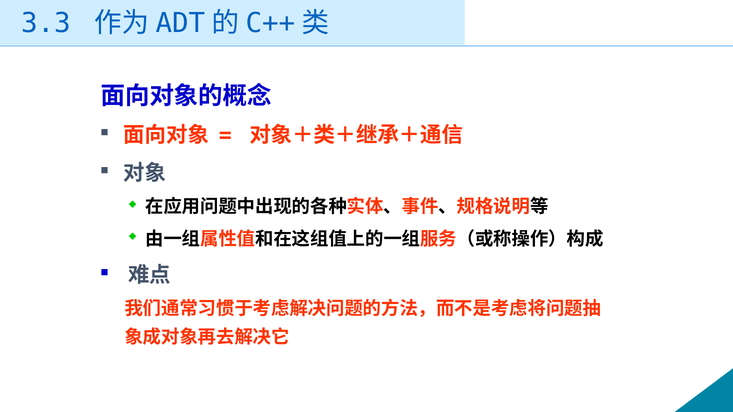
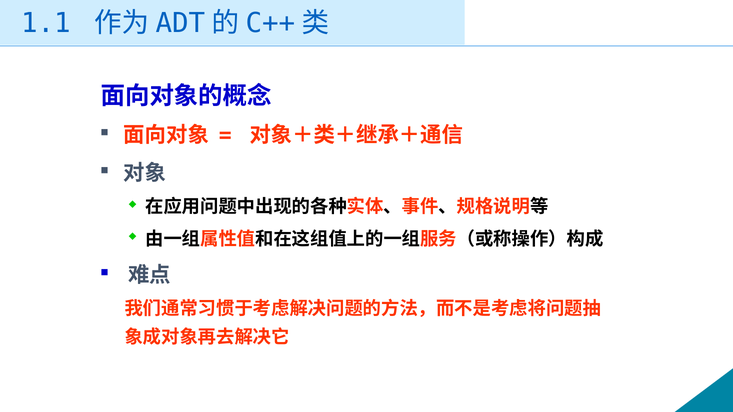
3.3: 3.3 -> 1.1 (46, 23)
